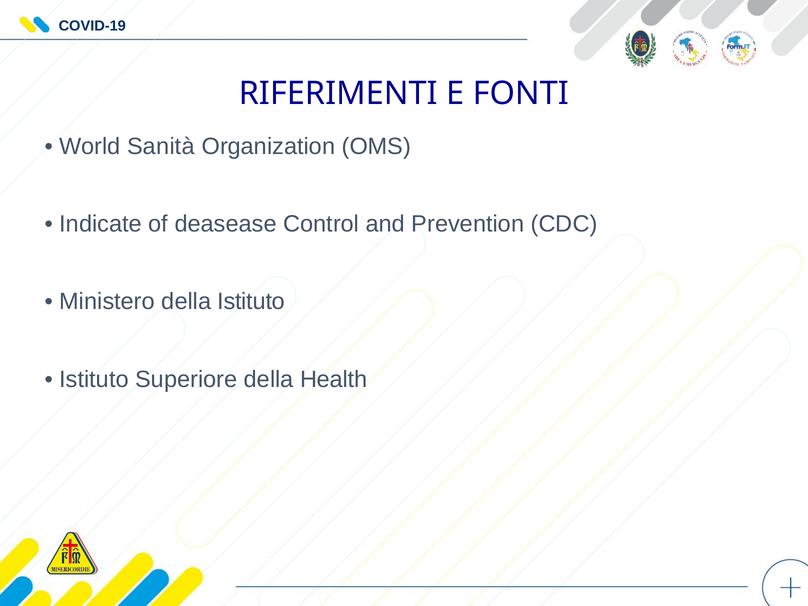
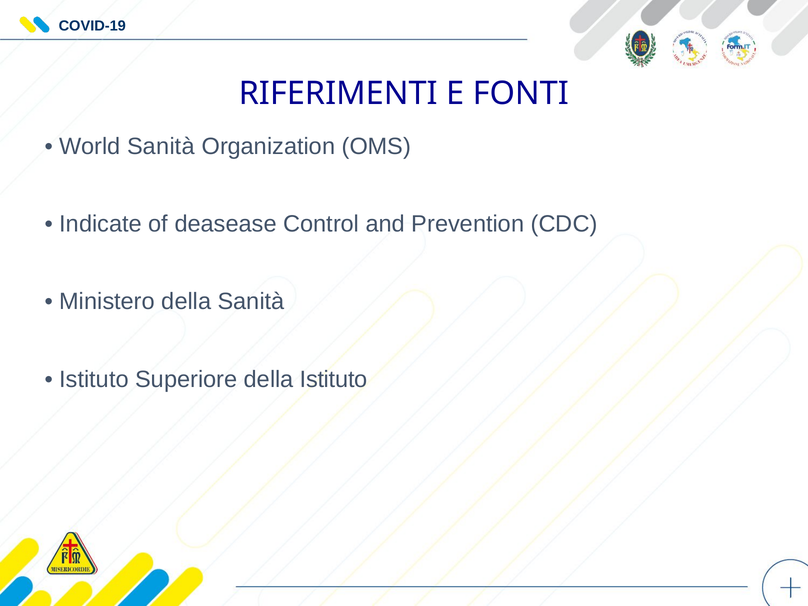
della Istituto: Istituto -> Sanità (251, 302)
della Health: Health -> Istituto (334, 379)
